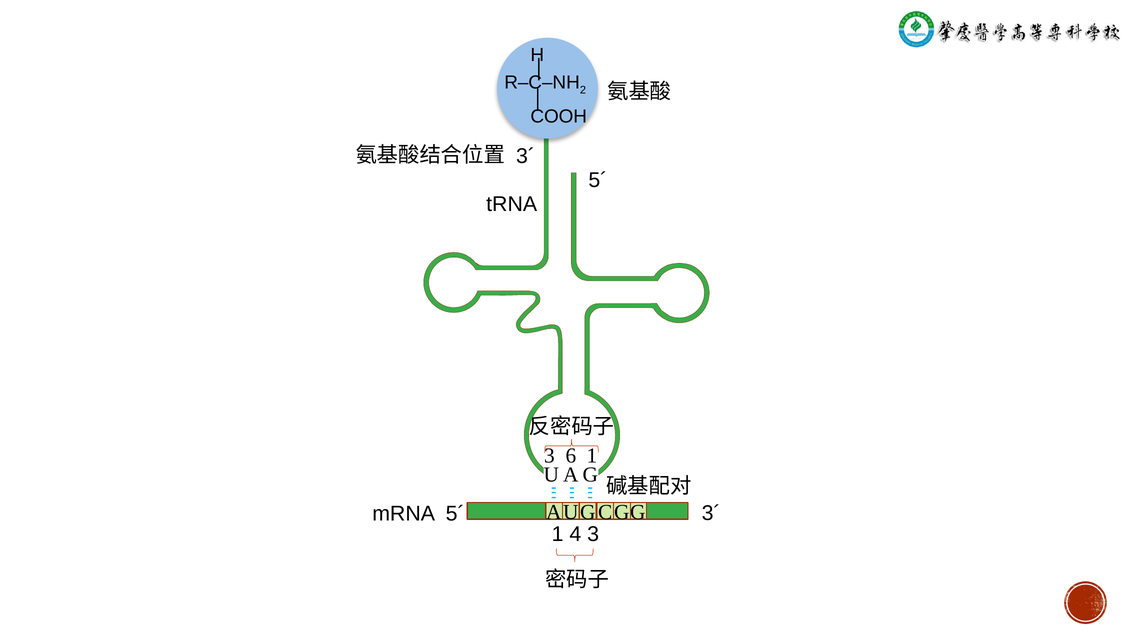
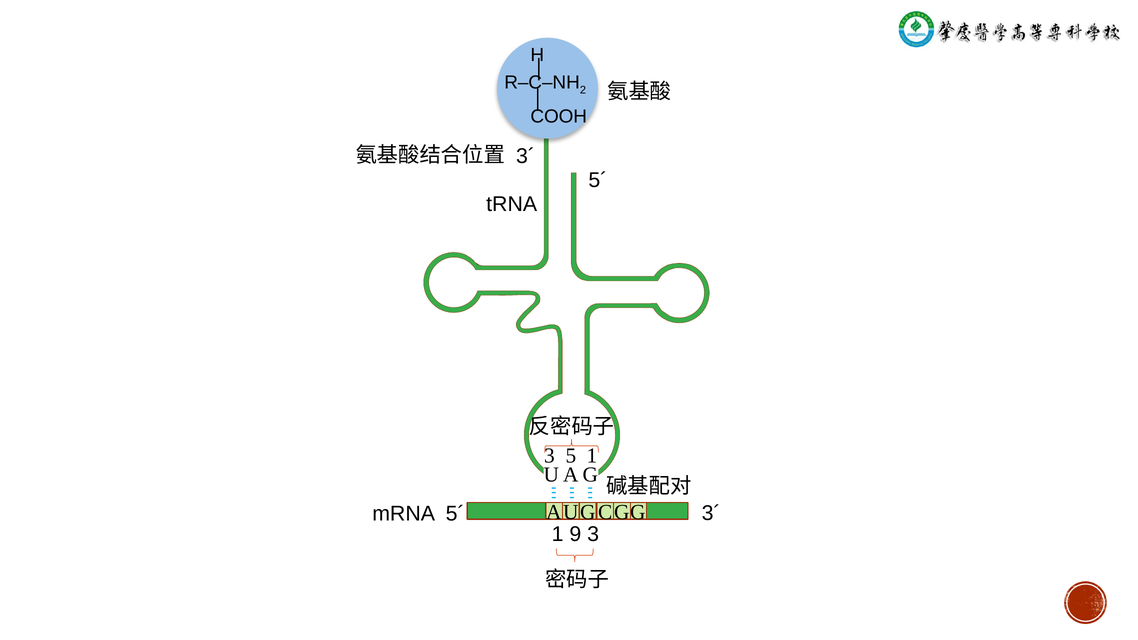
6: 6 -> 5 (571, 456)
4: 4 -> 9 (575, 534)
